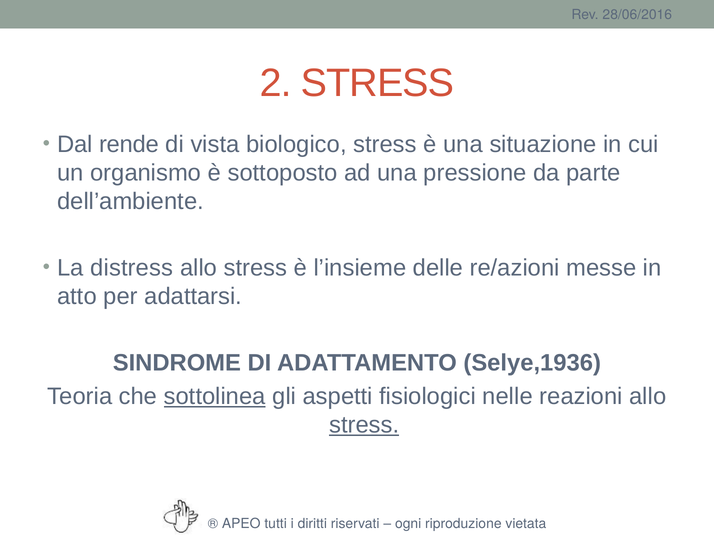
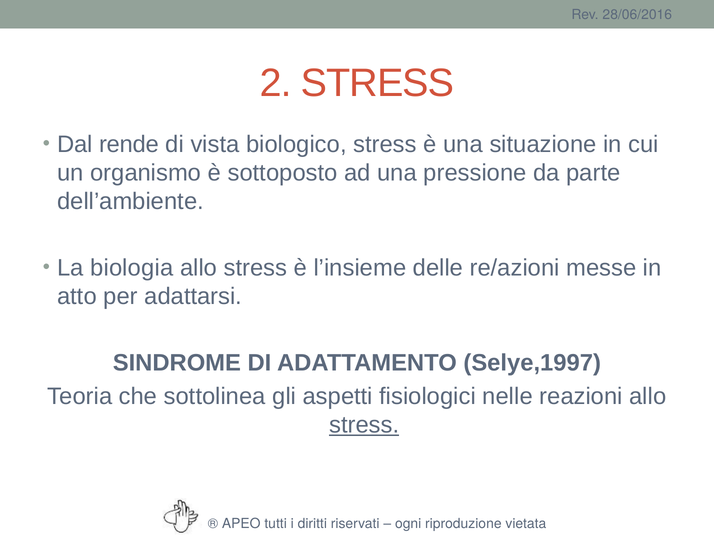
distress: distress -> biologia (132, 268)
Selye,1936: Selye,1936 -> Selye,1997 (532, 363)
sottolinea underline: present -> none (215, 397)
